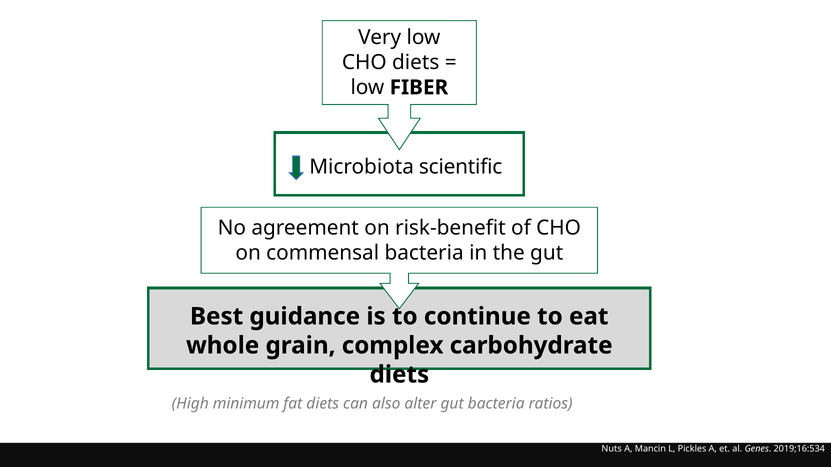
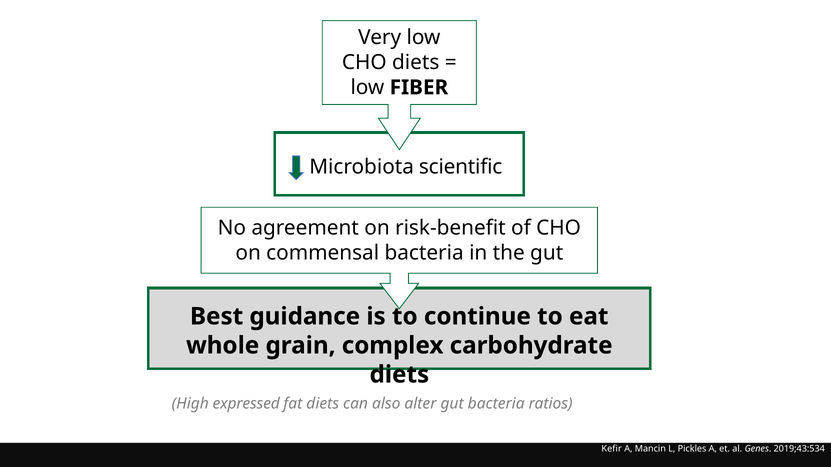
minimum: minimum -> expressed (246, 404)
Nuts: Nuts -> Kefir (612, 449)
2019;16:534: 2019;16:534 -> 2019;43:534 (799, 449)
